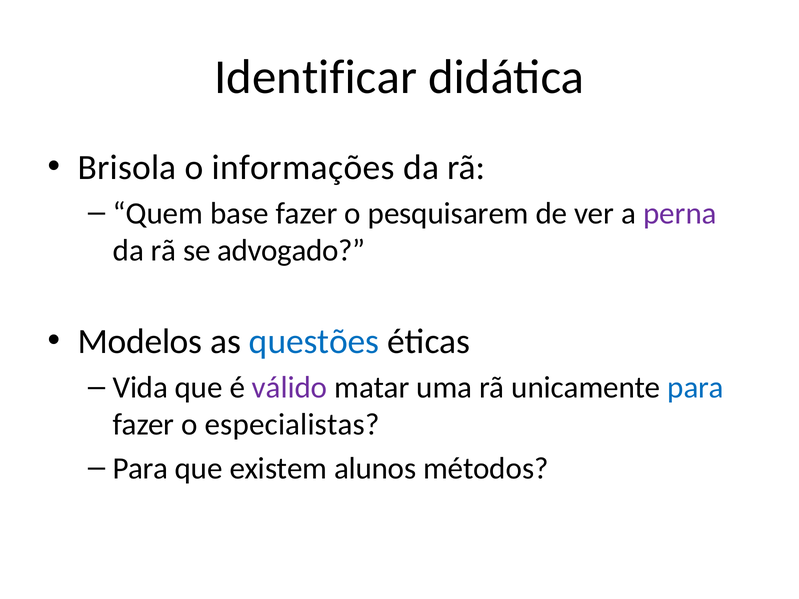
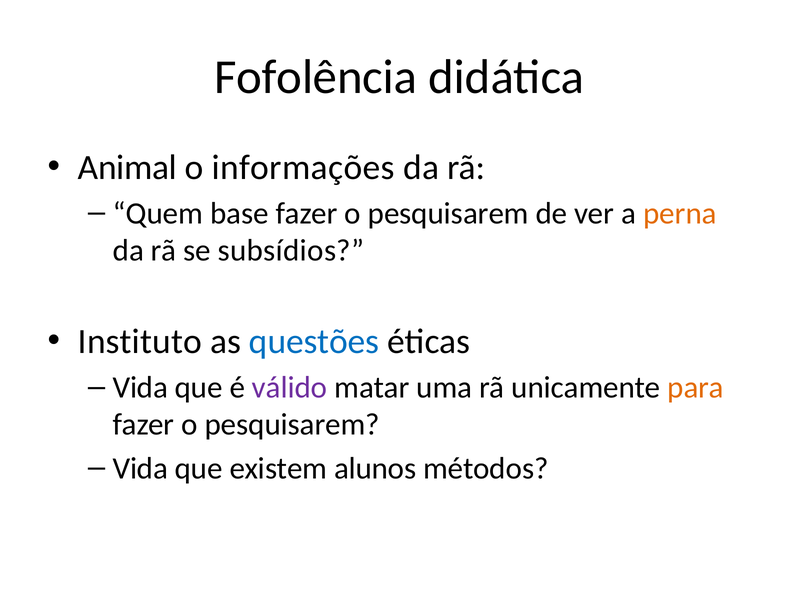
Identificar: Identificar -> Fofolência (316, 77)
Brisola: Brisola -> Animal (127, 168)
perna colour: purple -> orange (680, 213)
advogado: advogado -> subsídios (291, 251)
Modelos: Modelos -> Instituto (140, 342)
para colour: blue -> orange (696, 388)
especialistas: especialistas -> pesquisarem (292, 425)
Para: Para -> Vida (140, 468)
